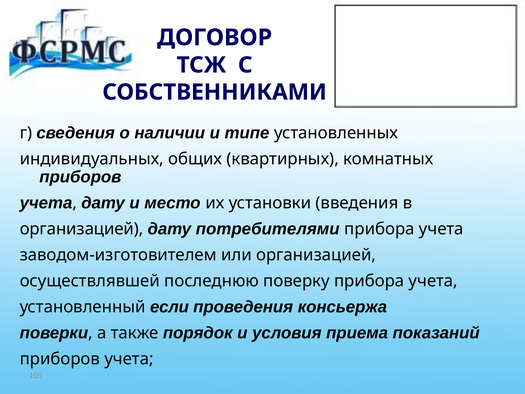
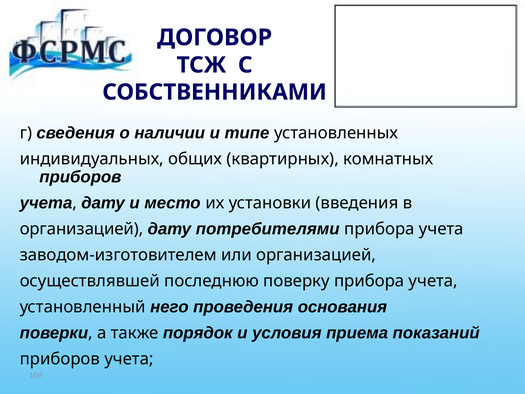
если: если -> него (169, 307)
консьержа: консьержа -> основания (342, 307)
